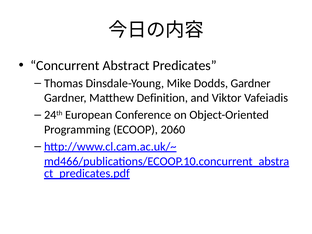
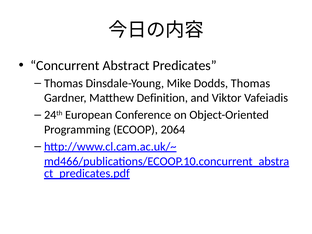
Dodds Gardner: Gardner -> Thomas (250, 83)
2060: 2060 -> 2064 (173, 130)
